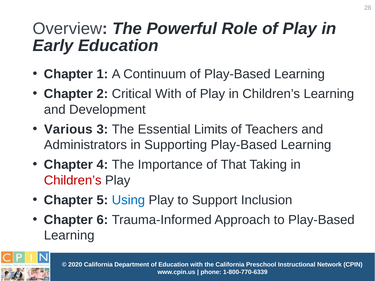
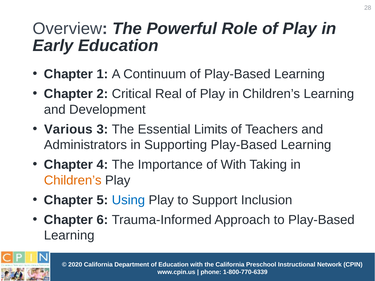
Critical With: With -> Real (168, 94)
of That: That -> With (233, 165)
Children’s colour: red -> orange (73, 180)
